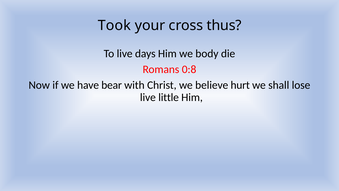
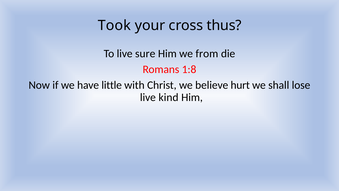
days: days -> sure (145, 54)
body: body -> from (207, 54)
0:8: 0:8 -> 1:8 (189, 69)
bear: bear -> little (112, 85)
little: little -> kind (168, 97)
